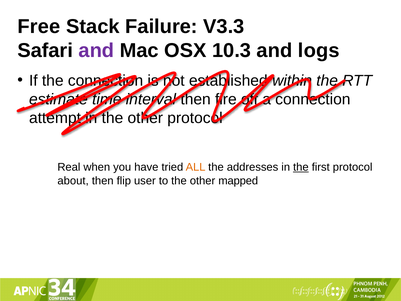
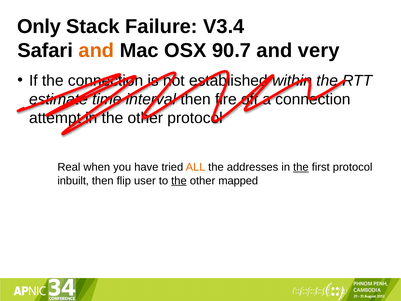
Free: Free -> Only (39, 26)
V3.3: V3.3 -> V3.4 (224, 26)
and colour: purple -> orange (96, 51)
10.3: 10.3 -> 90.7 (232, 51)
logs: logs -> very (319, 51)
about: about -> inbuilt (73, 181)
the underline: none -> present (179, 181)
